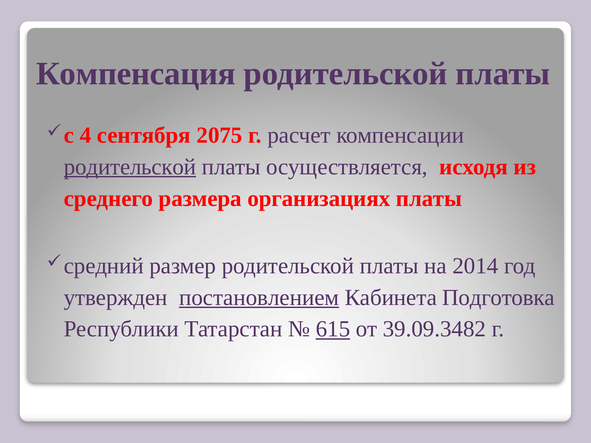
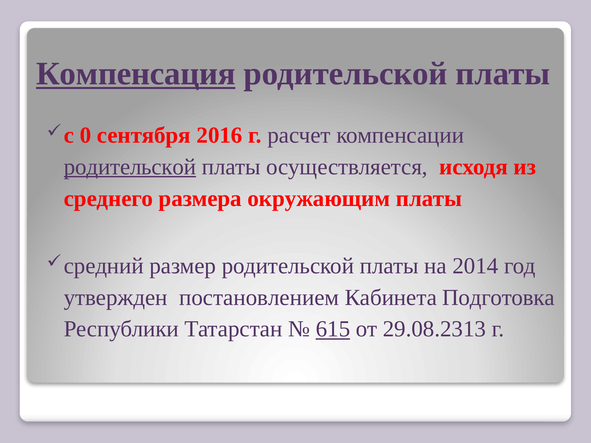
Компенсация underline: none -> present (136, 74)
4: 4 -> 0 (85, 135)
2075: 2075 -> 2016 (219, 135)
организациях: организациях -> окружающим (319, 199)
постановлением underline: present -> none (259, 298)
39.09.3482: 39.09.3482 -> 29.08.2313 (434, 329)
